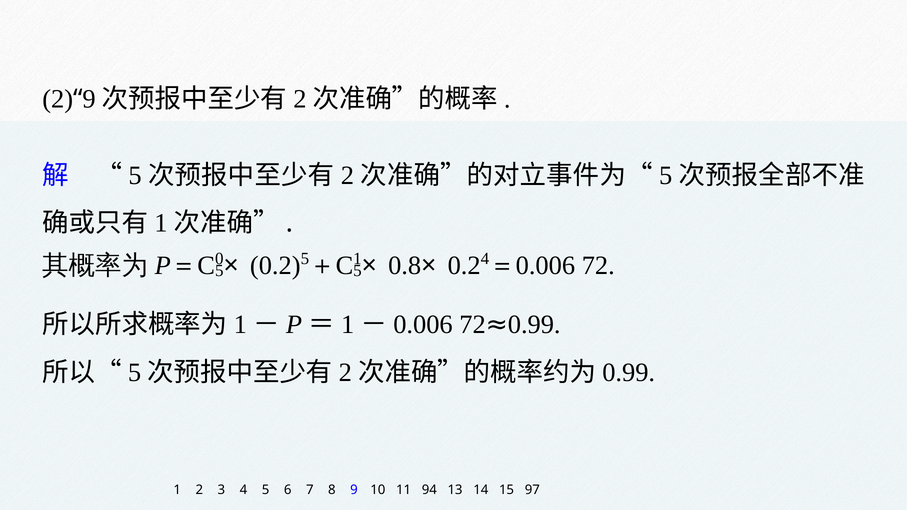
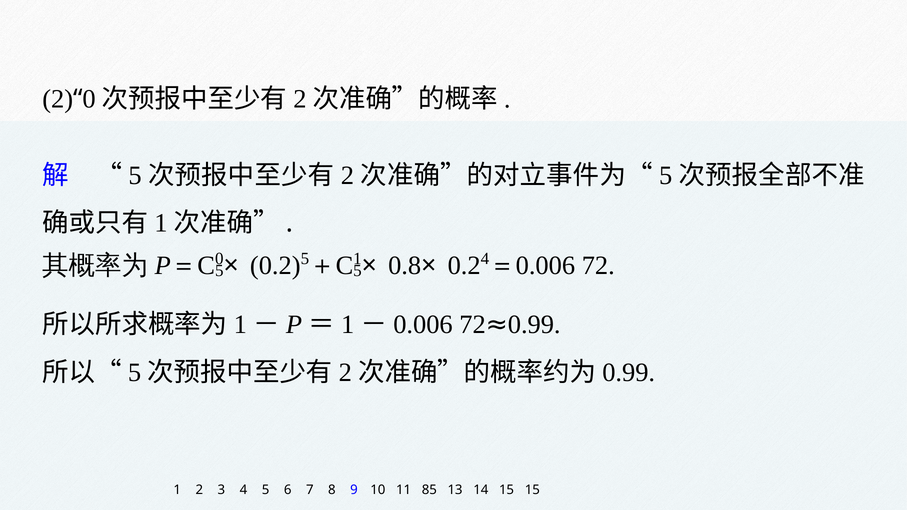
9: 9 -> 0 (89, 99)
94: 94 -> 85 (429, 490)
15 97: 97 -> 15 (532, 490)
